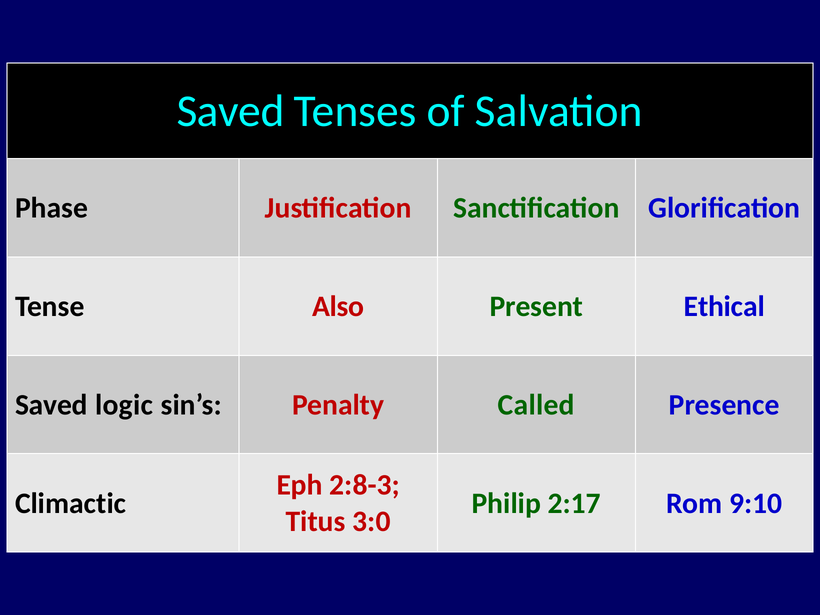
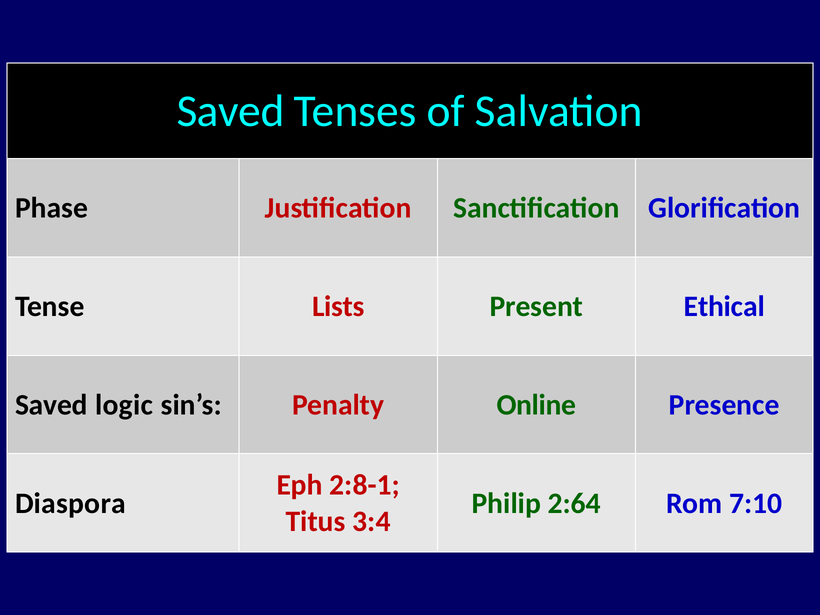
Also: Also -> Lists (338, 307)
Called: Called -> Online (537, 405)
2:8-3: 2:8-3 -> 2:8-1 (365, 485)
Climactic: Climactic -> Diaspora (70, 503)
2:17: 2:17 -> 2:64 (574, 503)
9:10: 9:10 -> 7:10 (756, 503)
3:0: 3:0 -> 3:4 (371, 521)
